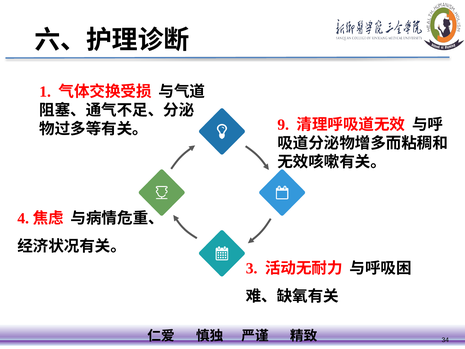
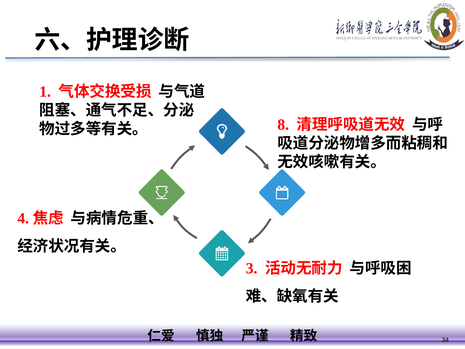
9: 9 -> 8 (283, 125)
